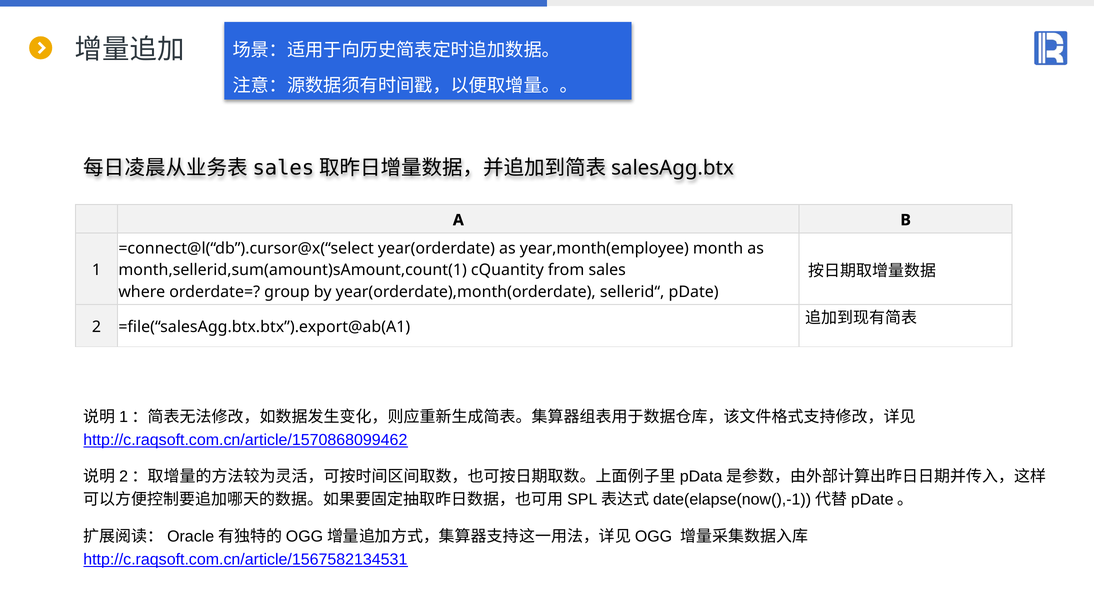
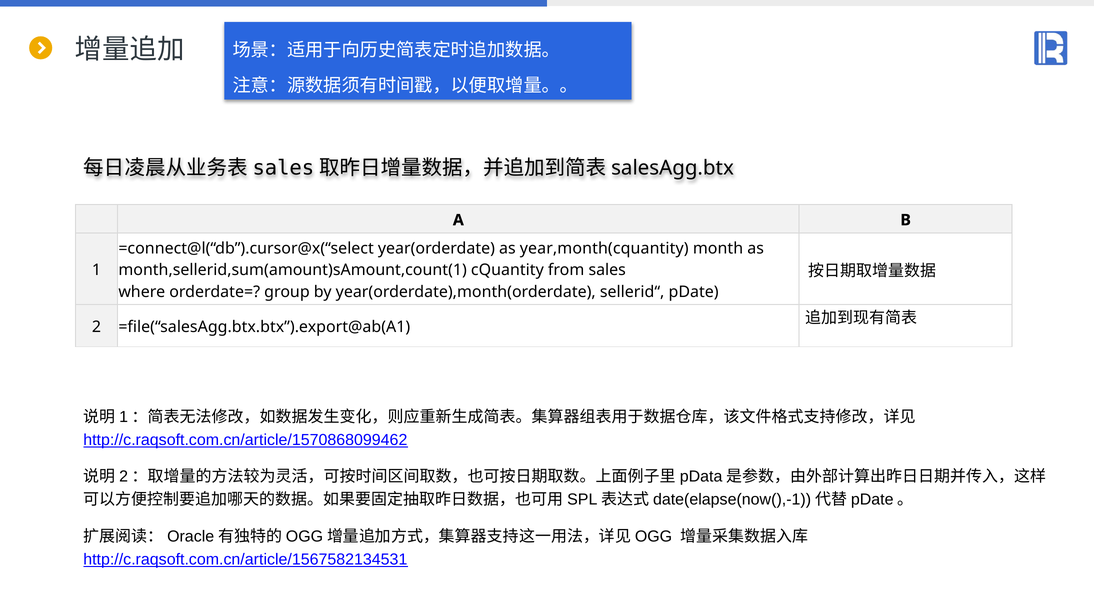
year,month(employee: year,month(employee -> year,month(cquantity (604, 248)
